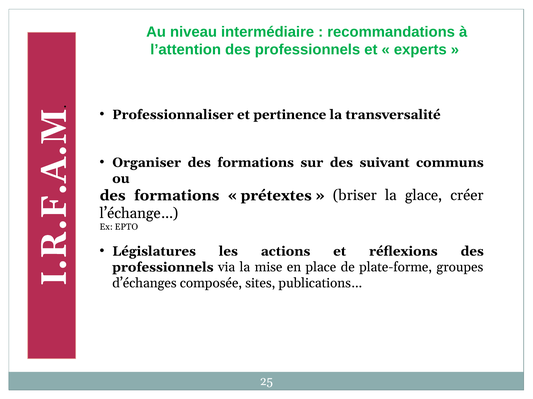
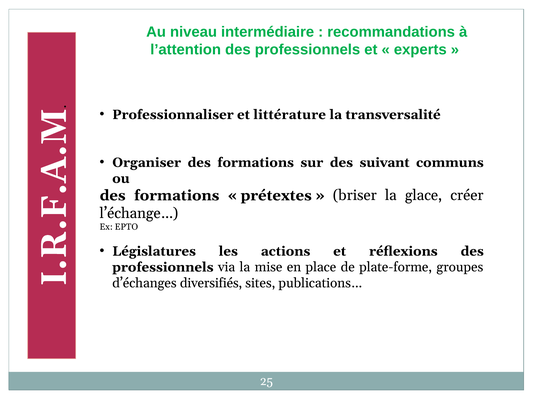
pertinence: pertinence -> littérature (290, 115)
composée: composée -> diversifiés (211, 284)
